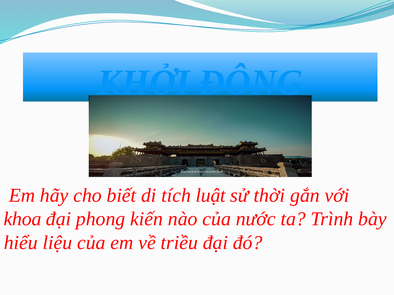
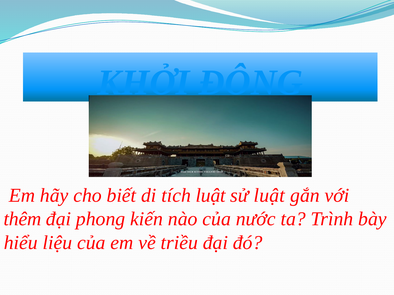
sử thời: thời -> luật (269, 196)
khoa: khoa -> thêm (23, 219)
